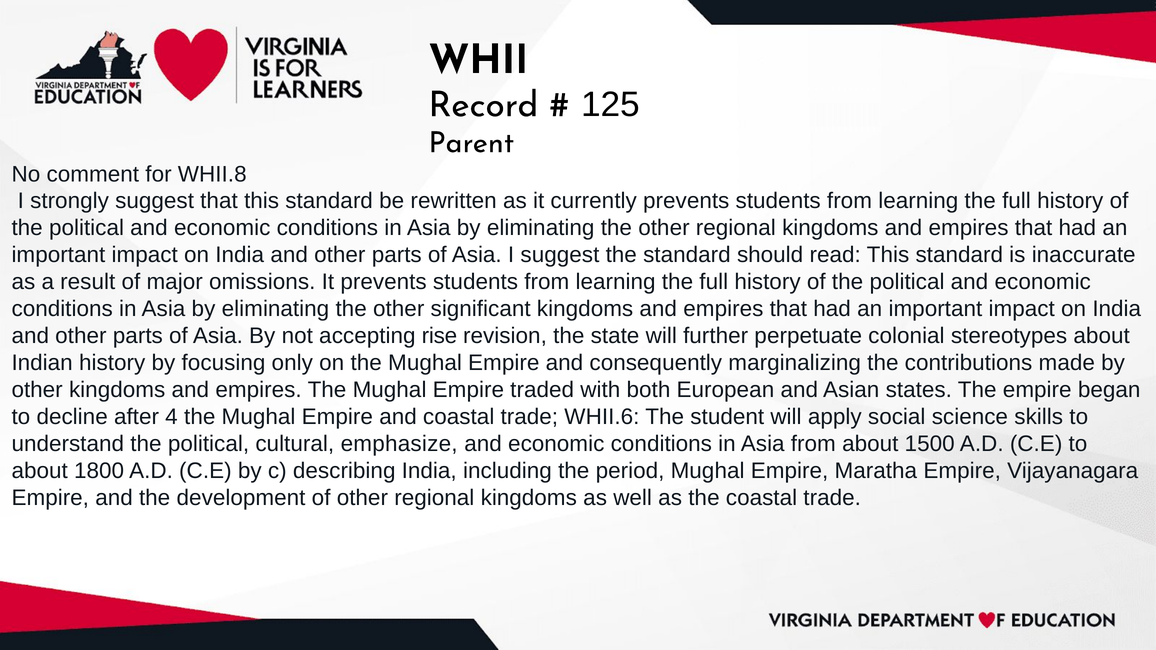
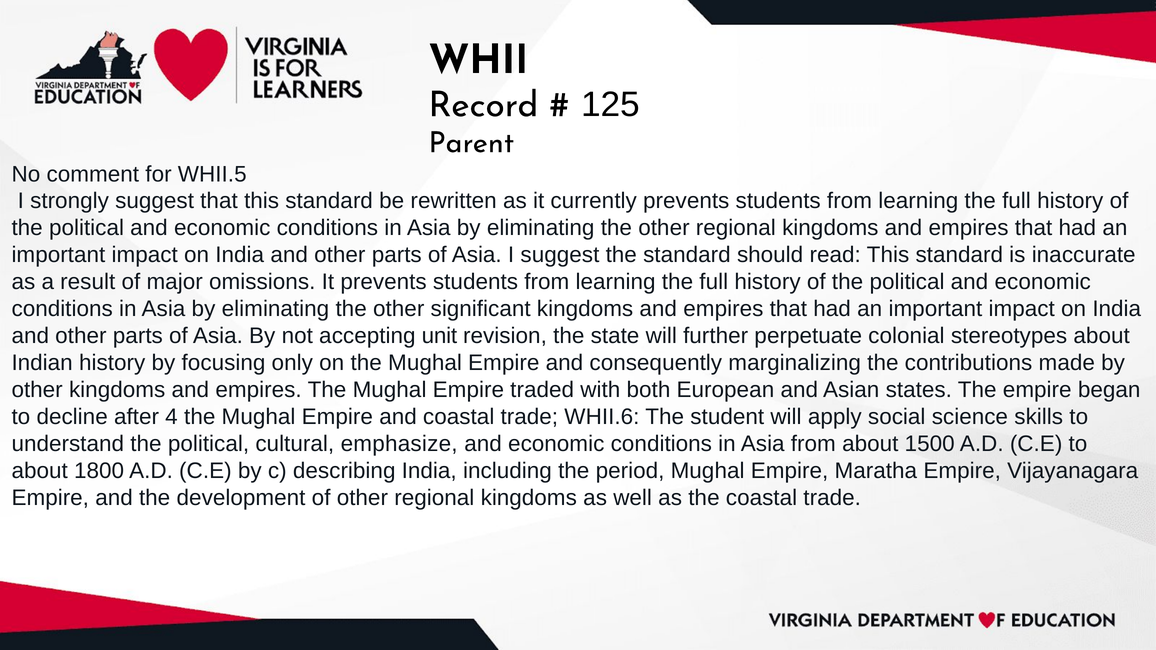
WHII.8: WHII.8 -> WHII.5 (212, 174)
rise: rise -> unit (439, 336)
